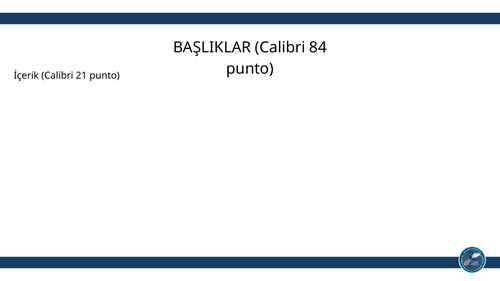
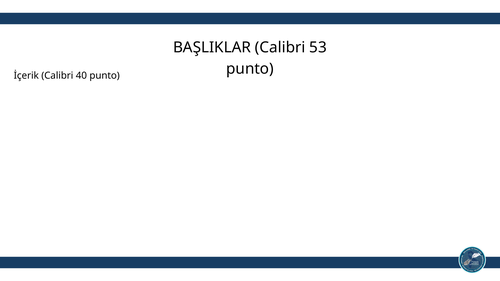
84: 84 -> 53 (318, 47)
21: 21 -> 40 (81, 76)
